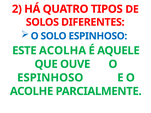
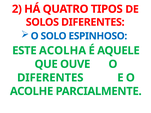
ESPINHOSO: ESPINHOSO -> DIFERENTES (50, 78)
